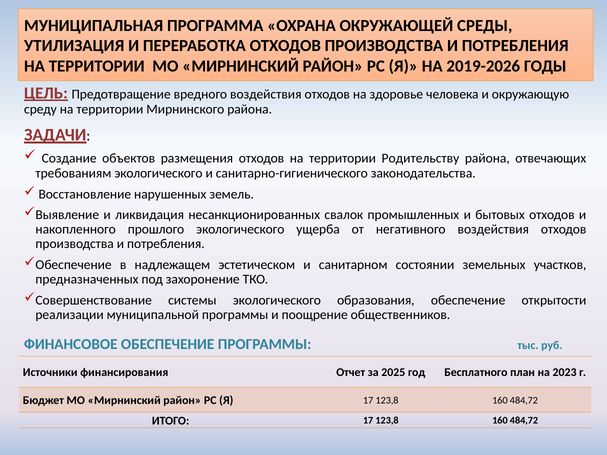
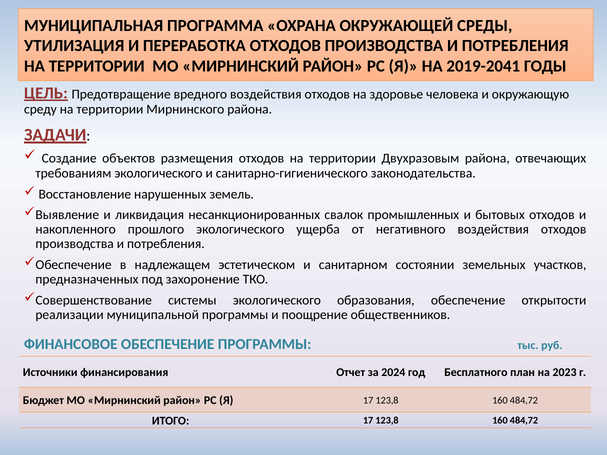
2019-2026: 2019-2026 -> 2019-2041 (483, 66)
Родительству: Родительству -> Двухразовым (420, 159)
2025: 2025 -> 2024 (393, 373)
